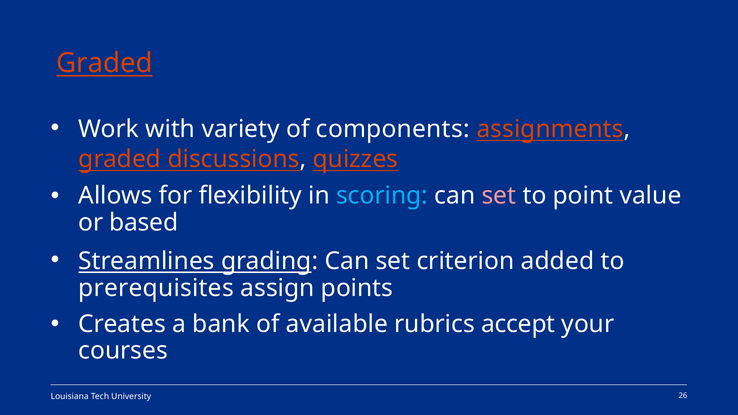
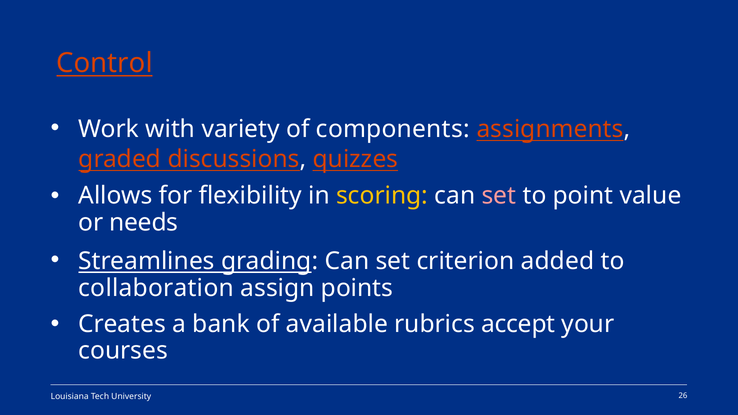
Graded: Graded -> Control (104, 63)
scoring colour: light blue -> yellow (382, 196)
based: based -> needs (144, 222)
prerequisites: prerequisites -> collaboration (156, 288)
